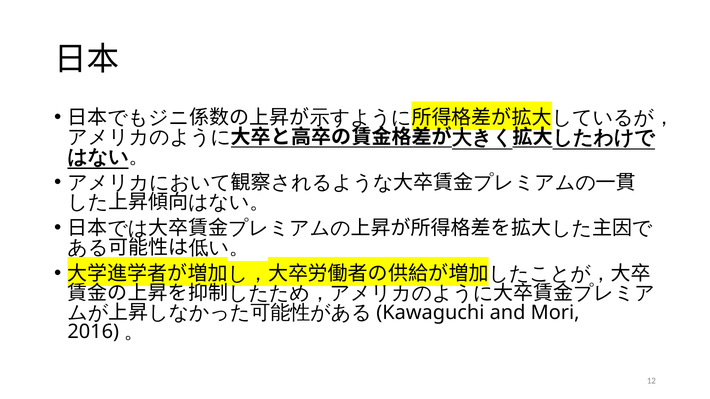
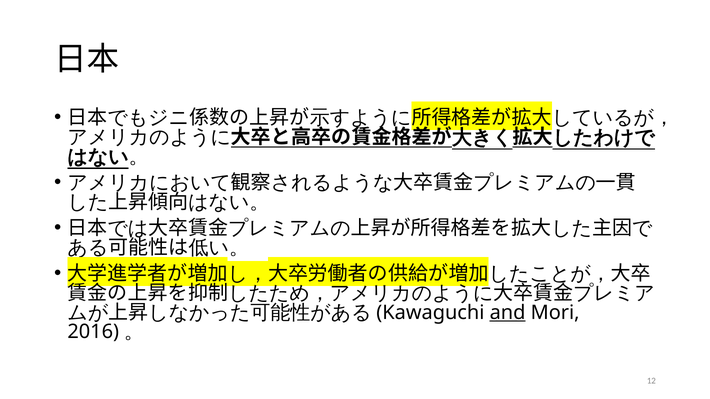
and underline: none -> present (508, 313)
